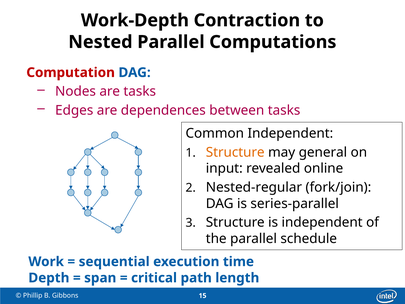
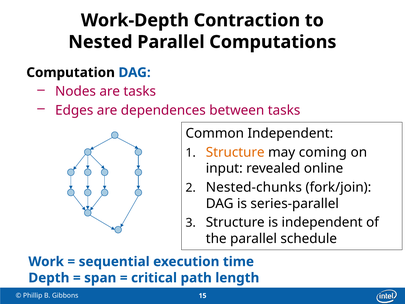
Computation colour: red -> black (71, 72)
general: general -> coming (323, 152)
Nested-regular: Nested-regular -> Nested-chunks (254, 187)
